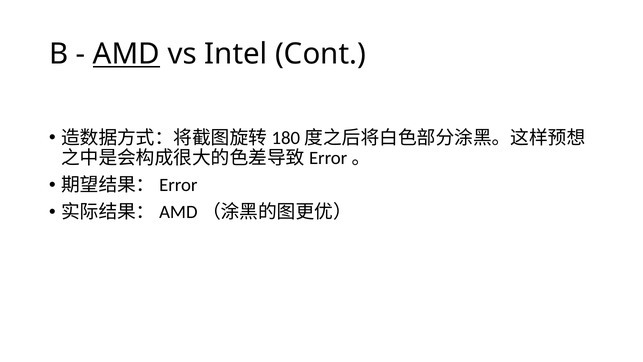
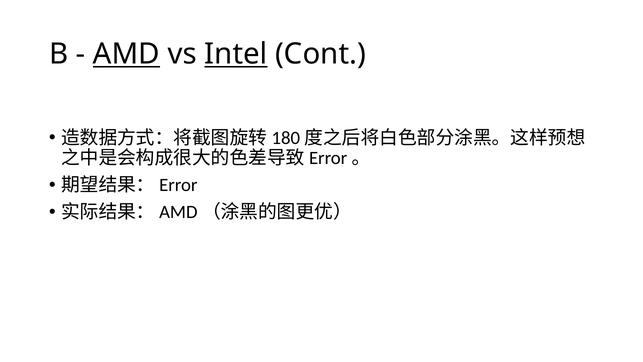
Intel underline: none -> present (236, 54)
